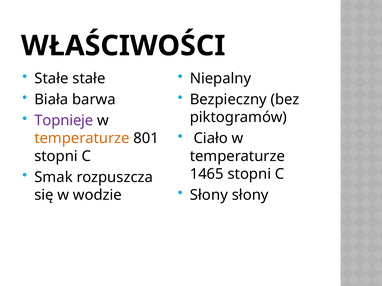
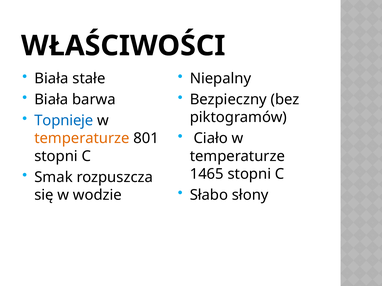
Stałe: Stałe -> Biała (51, 79)
Topnieje colour: purple -> blue (64, 121)
Słony: Słony -> Słabo (209, 195)
